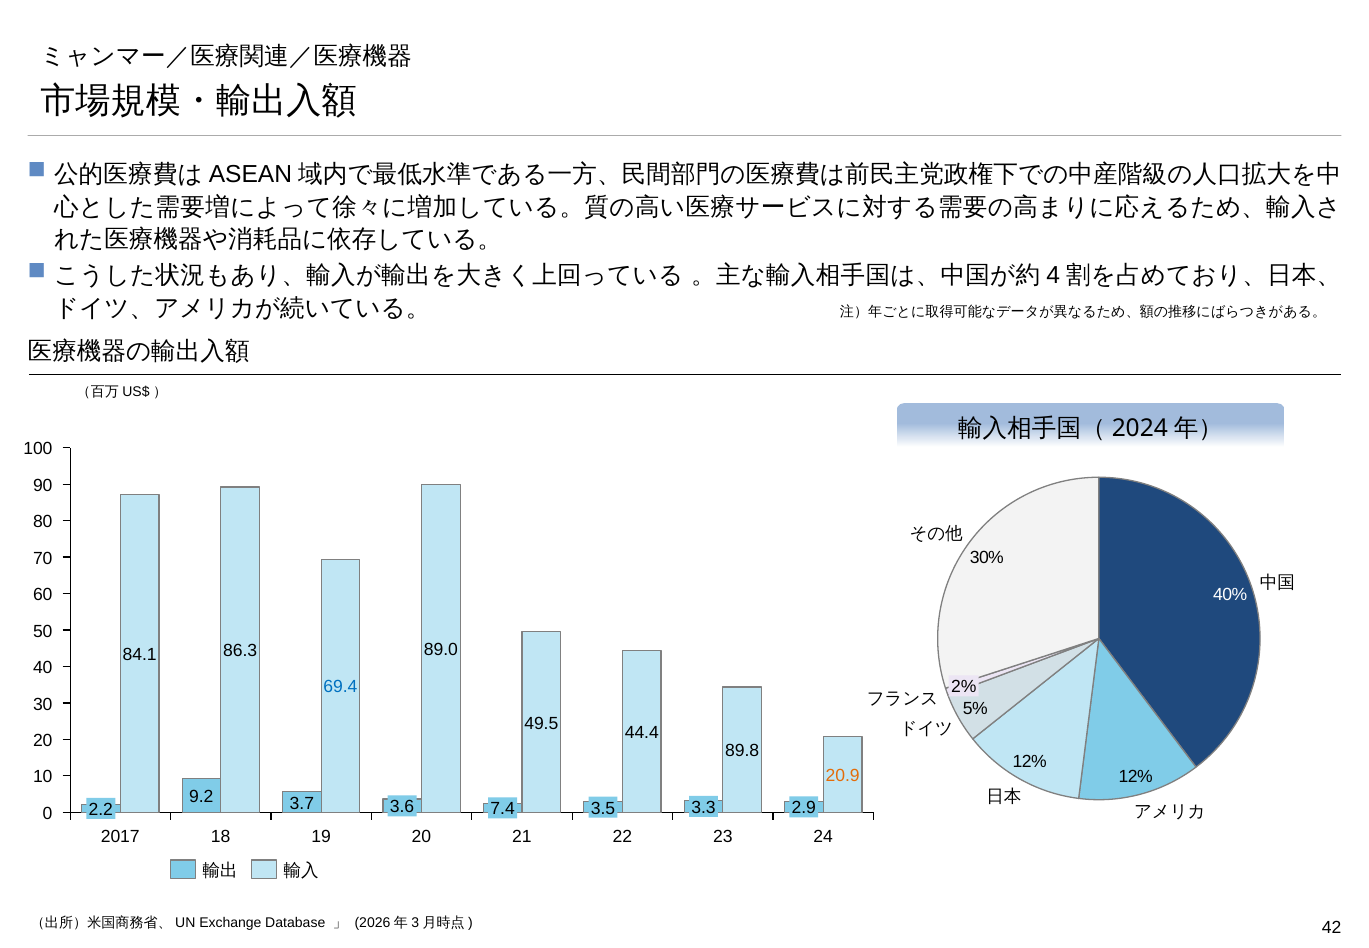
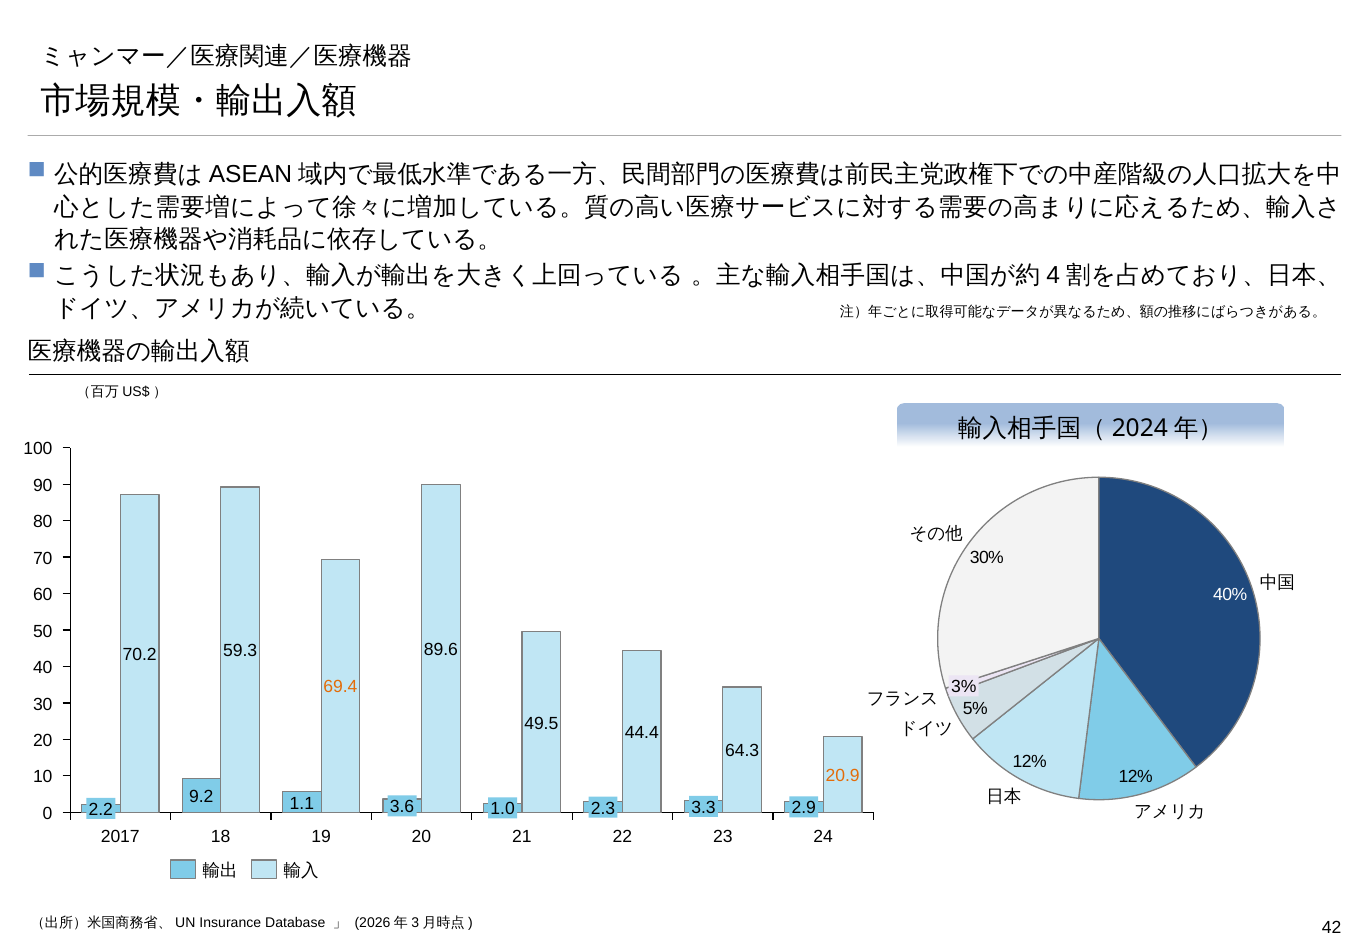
89.0: 89.0 -> 89.6 (441, 650)
86.3: 86.3 -> 59.3 (240, 651)
84.1: 84.1 -> 70.2 (140, 655)
69.4 colour: blue -> orange (340, 687)
2%: 2% -> 3% (964, 687)
89.8: 89.8 -> 64.3 (742, 751)
3.7: 3.7 -> 1.1 (302, 803)
3.5: 3.5 -> 2.3 (603, 808)
7.4: 7.4 -> 1.0 (503, 809)
Exchange: Exchange -> Insurance (230, 923)
